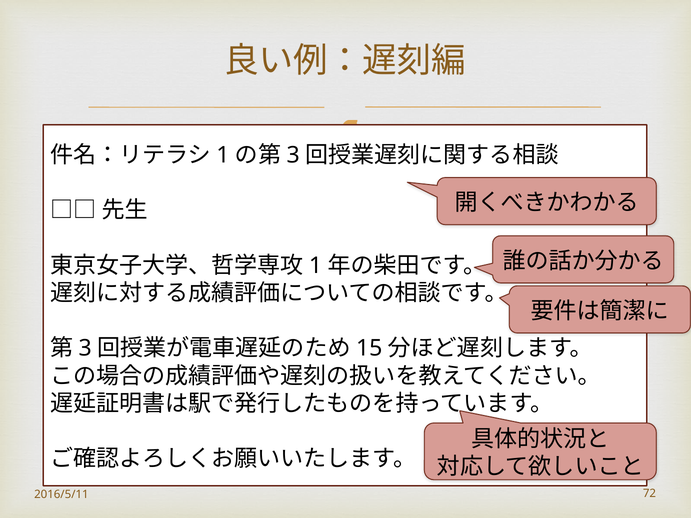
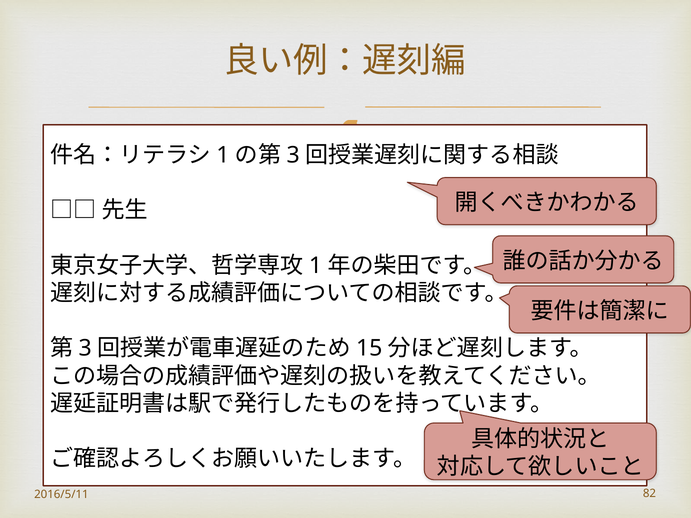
72: 72 -> 82 (649, 494)
